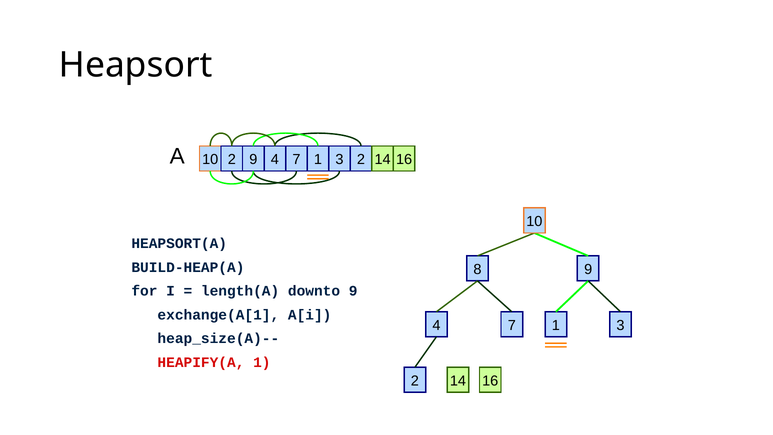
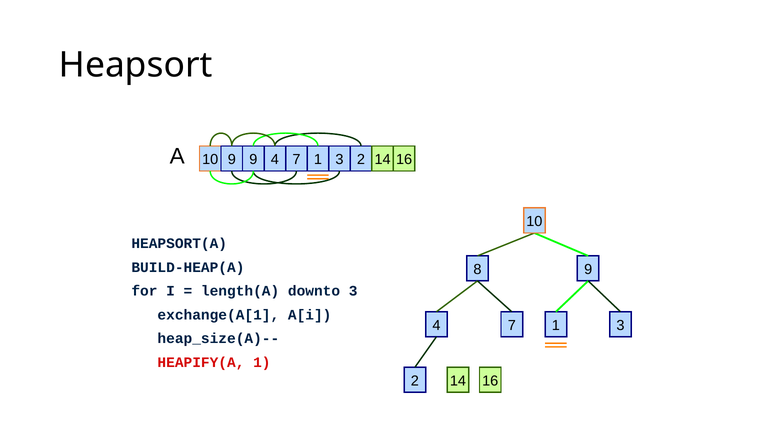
10 2: 2 -> 9 (232, 159)
downto 9: 9 -> 3 (353, 291)
